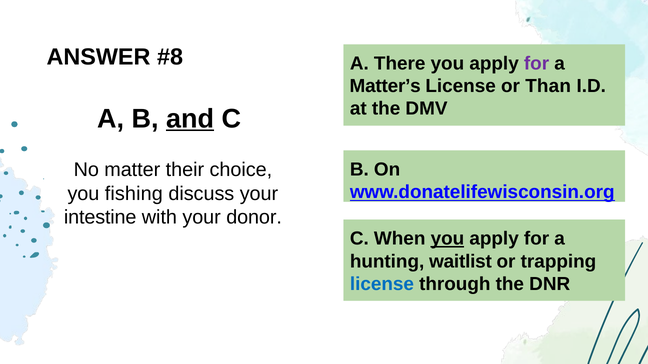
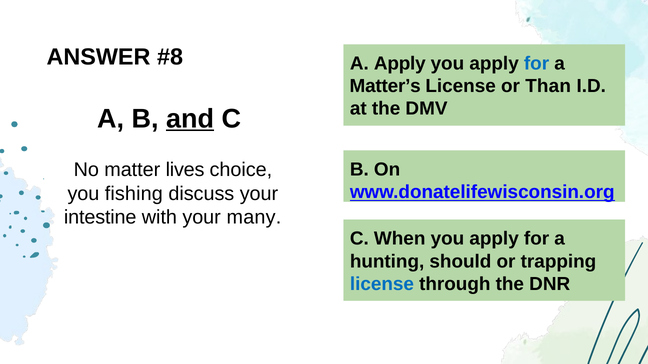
A There: There -> Apply (400, 64)
for colour: purple -> blue (537, 64)
their: their -> lives (185, 170)
donor: donor -> many (254, 218)
you underline: present -> none (447, 239)
waitlist: waitlist -> should (460, 262)
